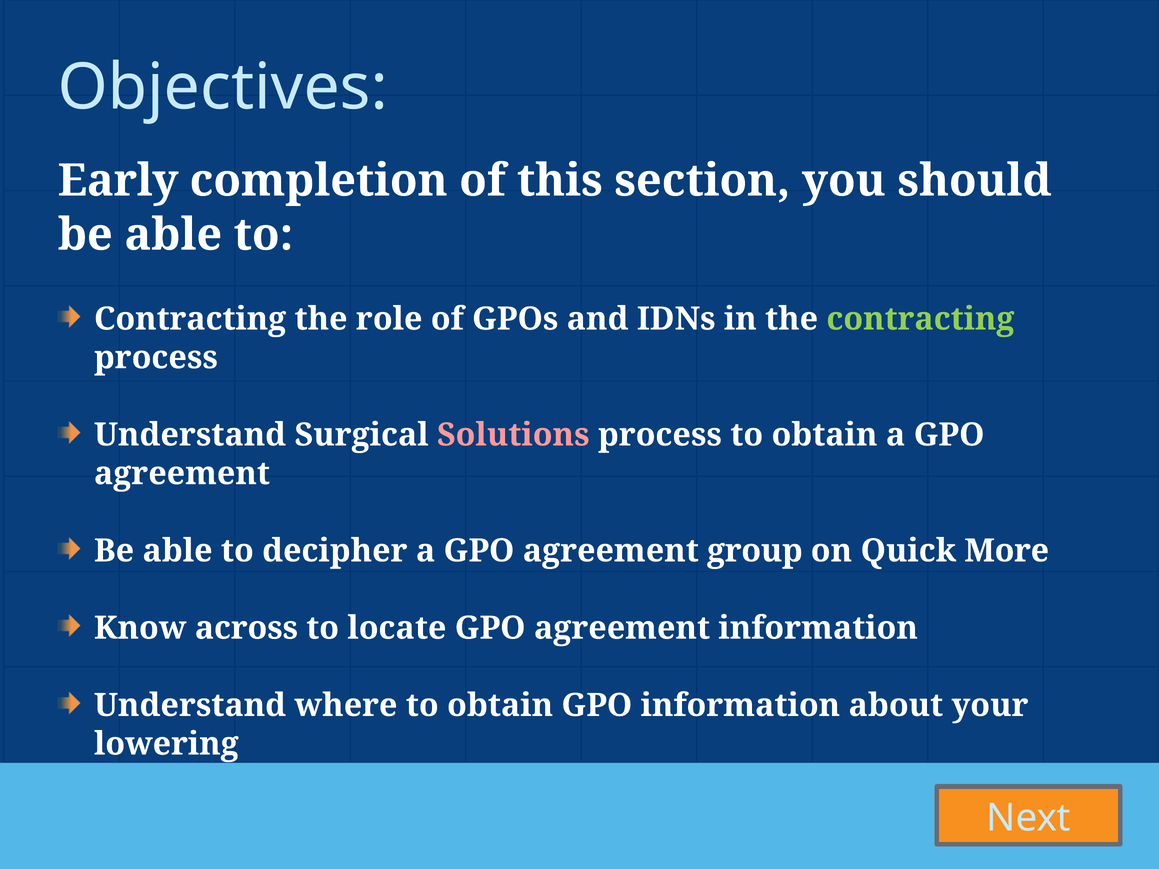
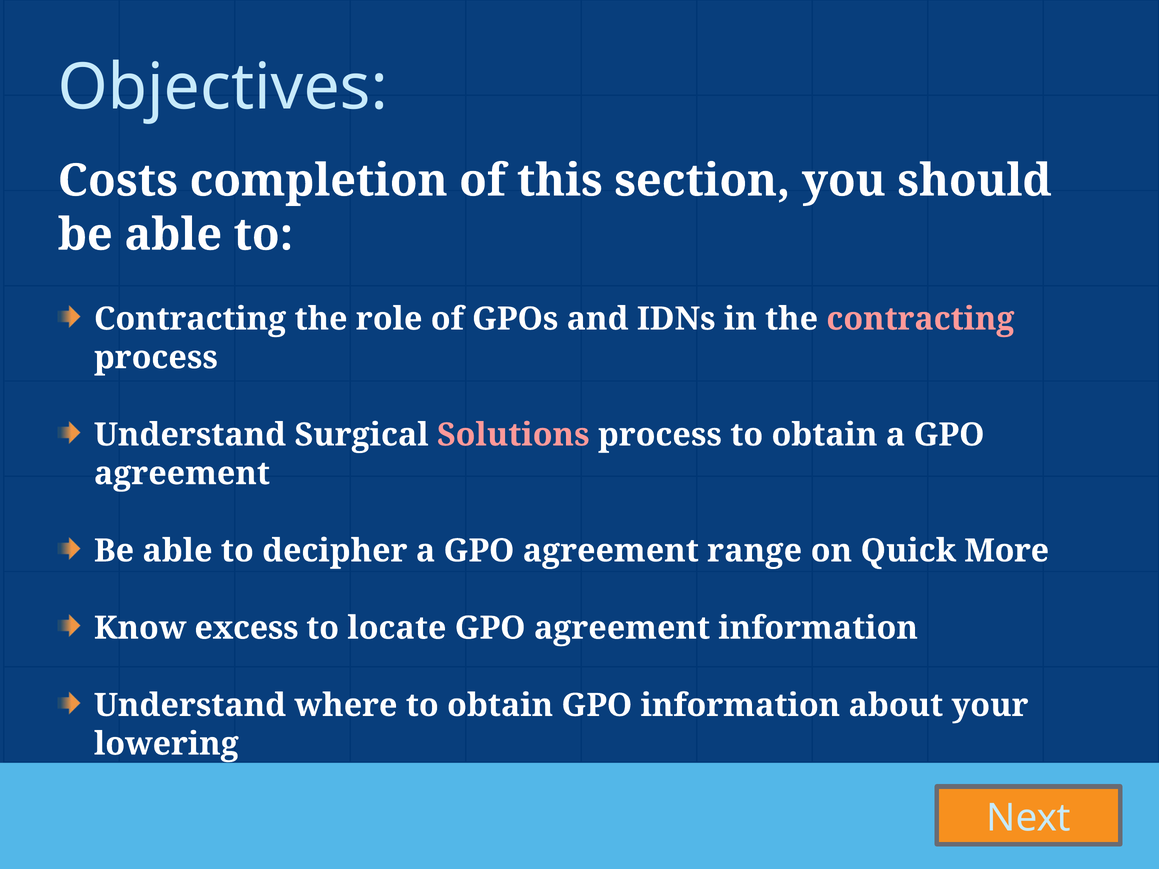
Early: Early -> Costs (118, 181)
contracting colour: light green -> pink (920, 319)
group: group -> range (755, 551)
across: across -> excess (246, 628)
